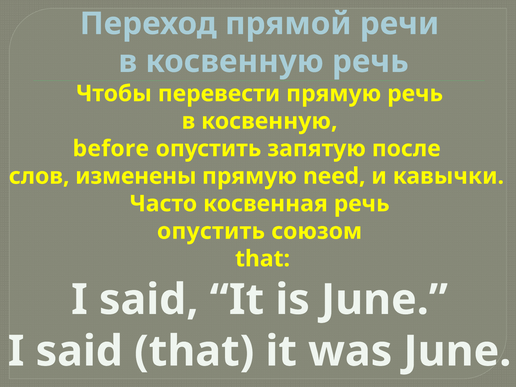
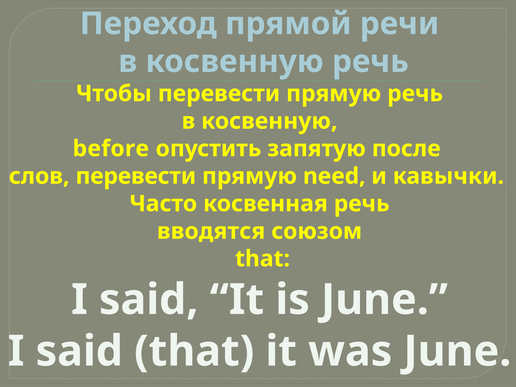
слов изменены: изменены -> перевести (136, 176)
опустить: опустить -> вводятся (211, 231)
